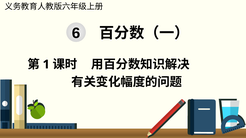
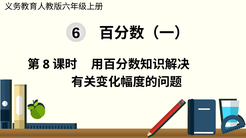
1: 1 -> 8 (46, 65)
